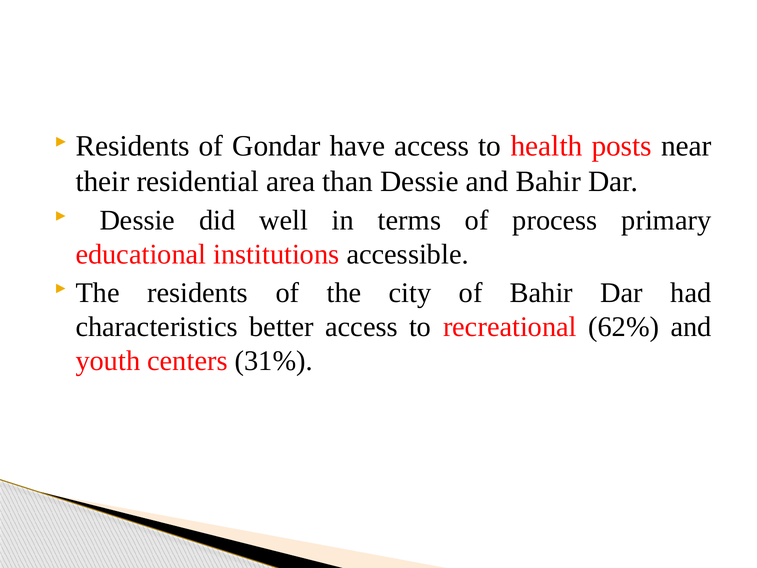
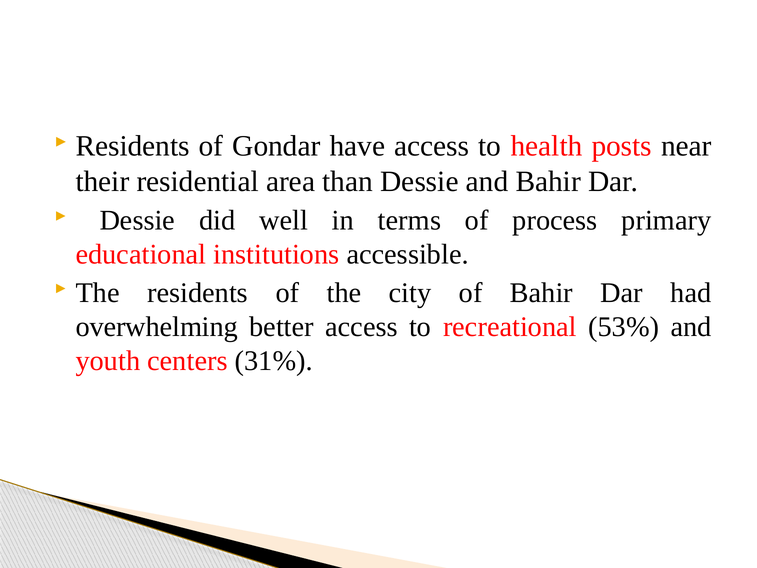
characteristics: characteristics -> overwhelming (157, 327)
62%: 62% -> 53% (624, 327)
